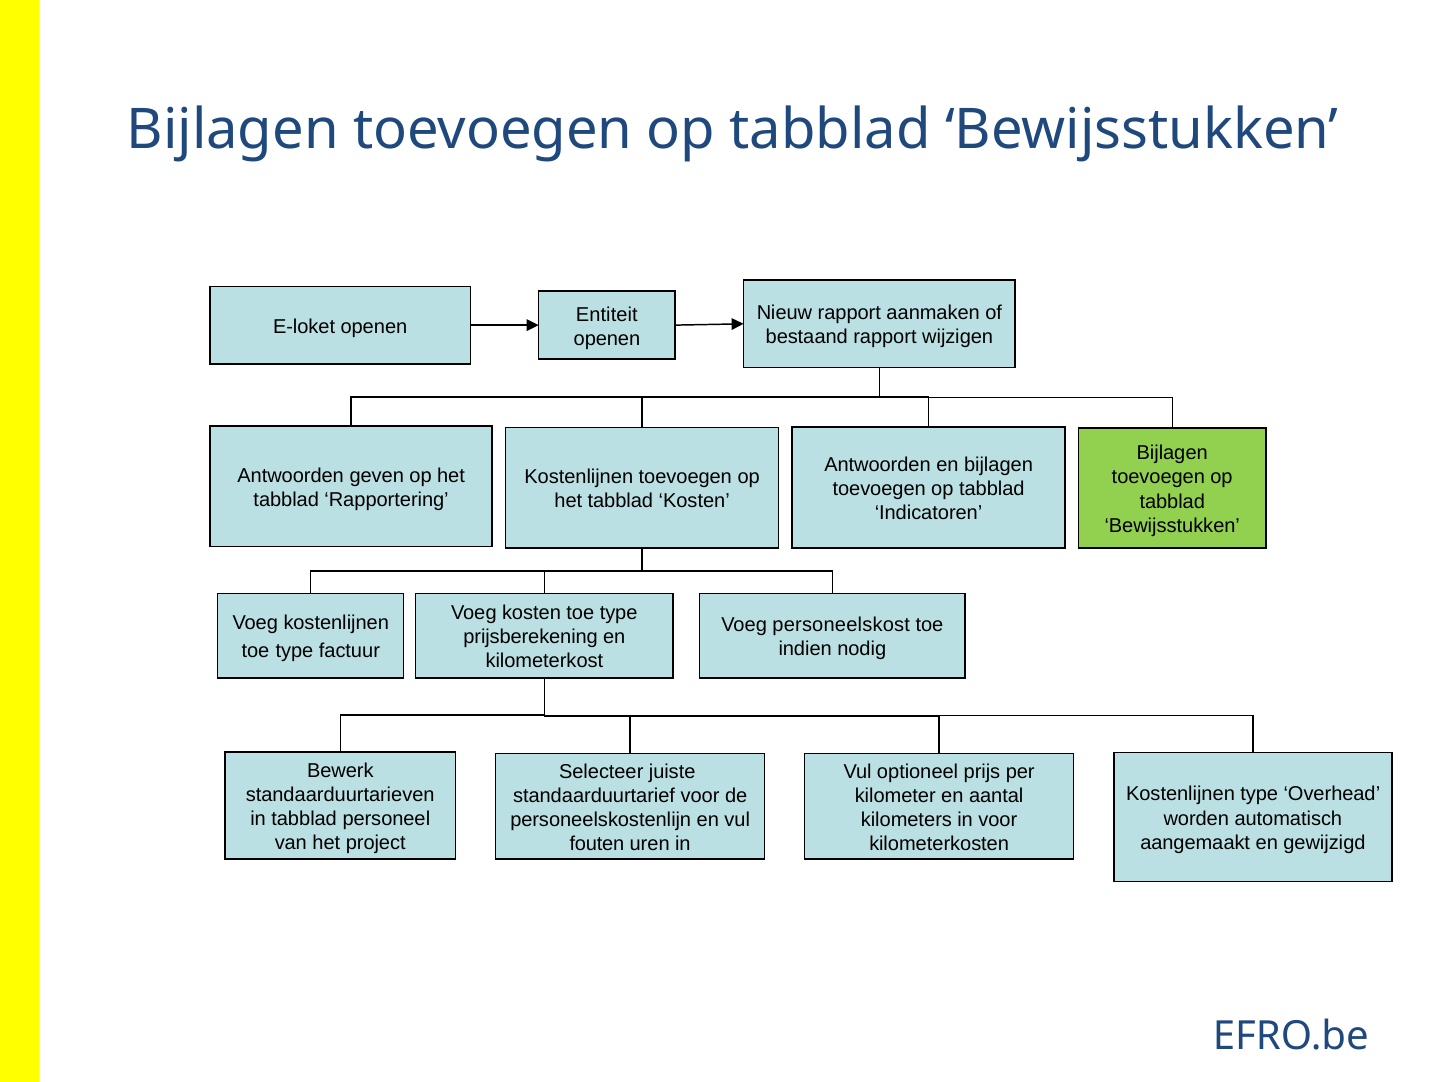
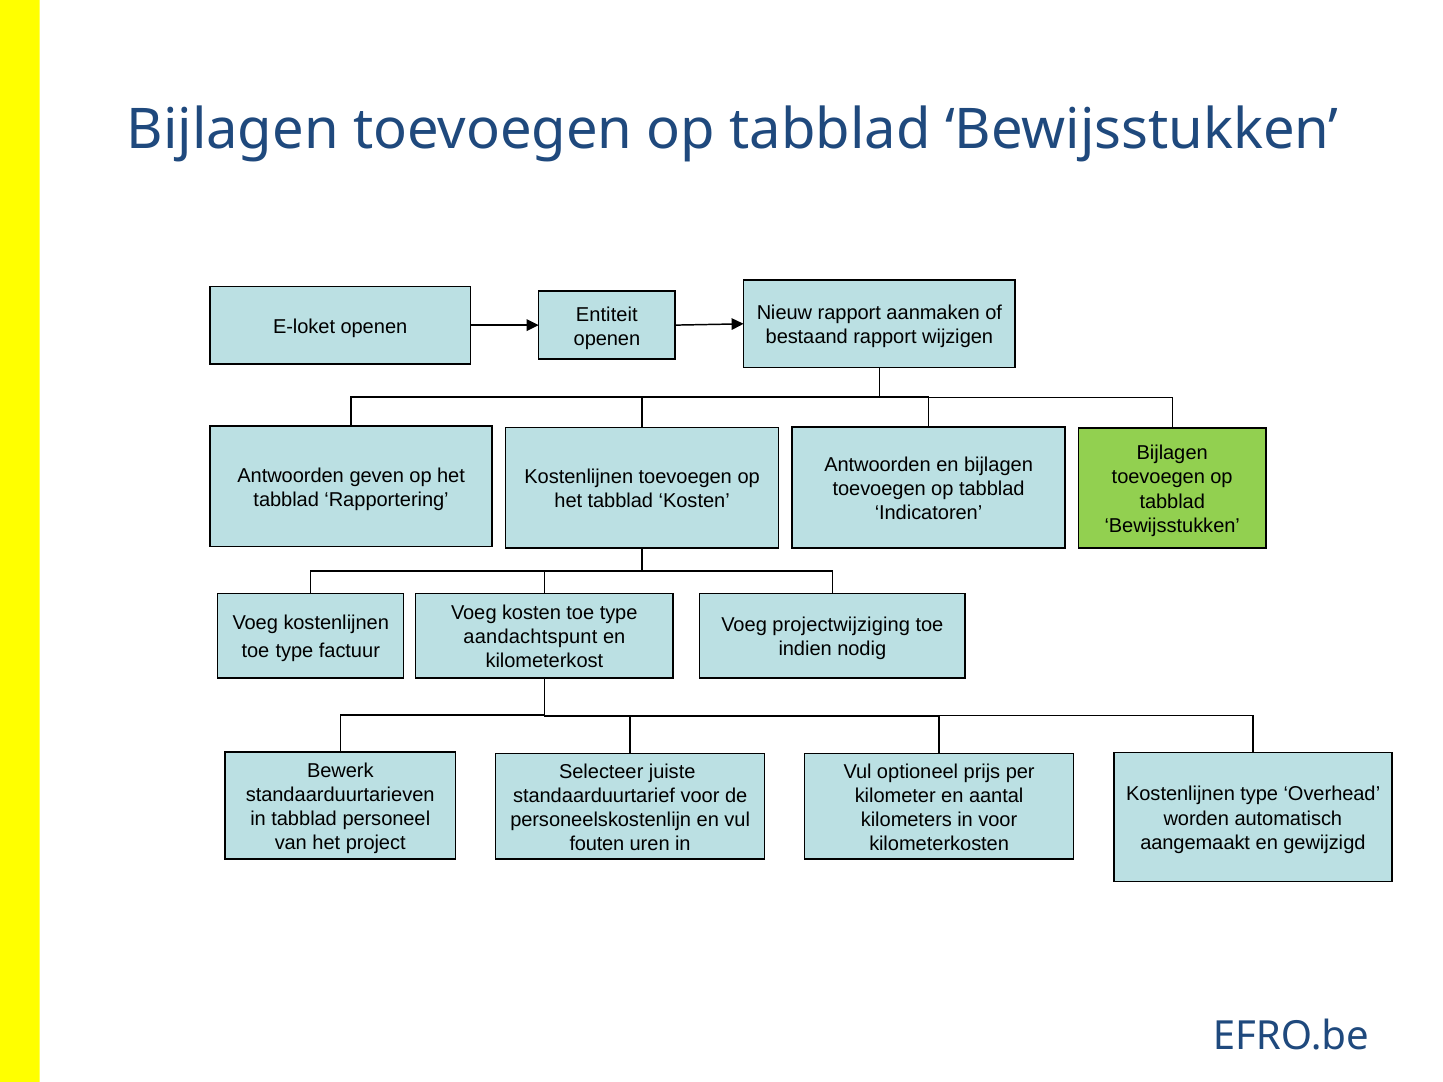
personeelskost: personeelskost -> projectwijziging (841, 625)
prijsberekening: prijsberekening -> aandachtspunt (530, 637)
